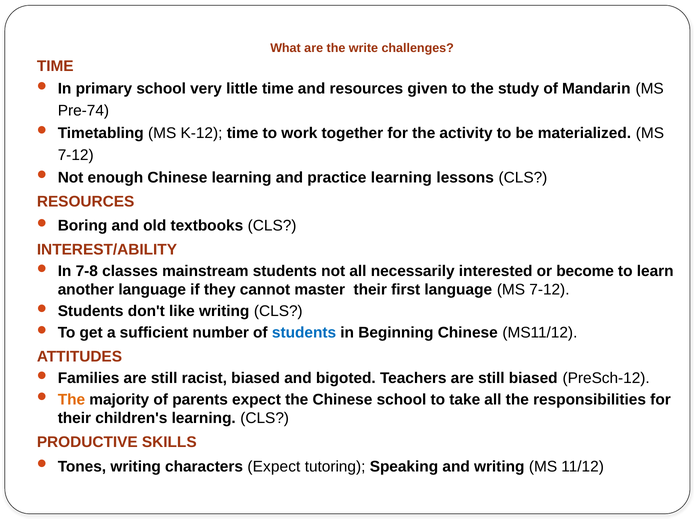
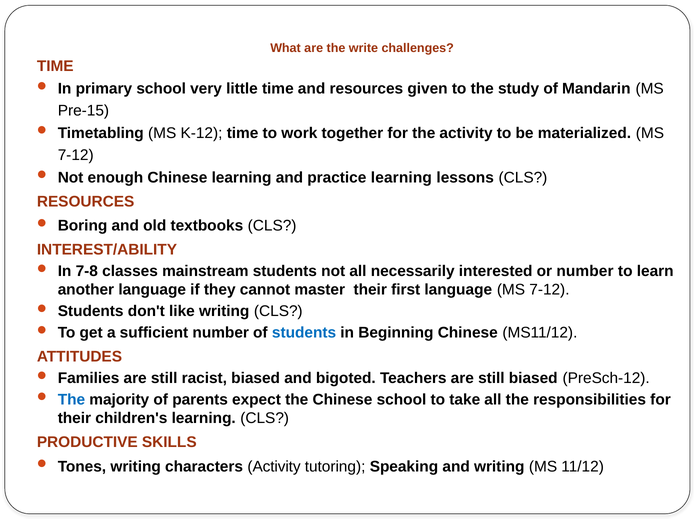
Pre-74: Pre-74 -> Pre-15 (83, 111)
or become: become -> number (585, 271)
The colour: orange -> blue (71, 400)
characters Expect: Expect -> Activity (274, 467)
